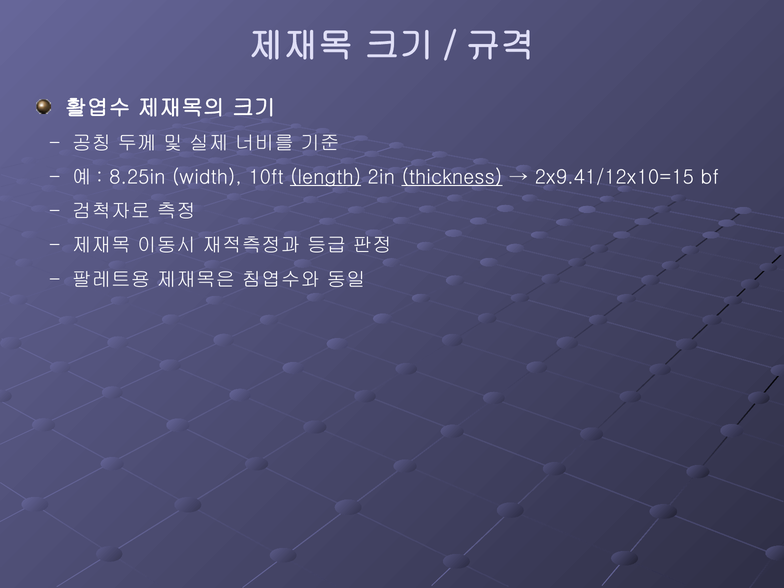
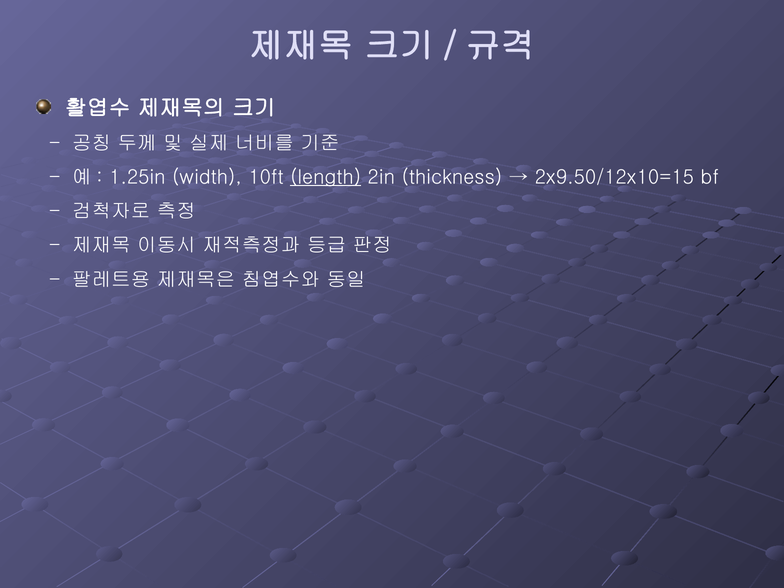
8.25in: 8.25in -> 1.25in (137, 177)
thickness underline: present -> none (452, 177)
2x9.41/12x10=15: 2x9.41/12x10=15 -> 2x9.50/12x10=15 (614, 177)
